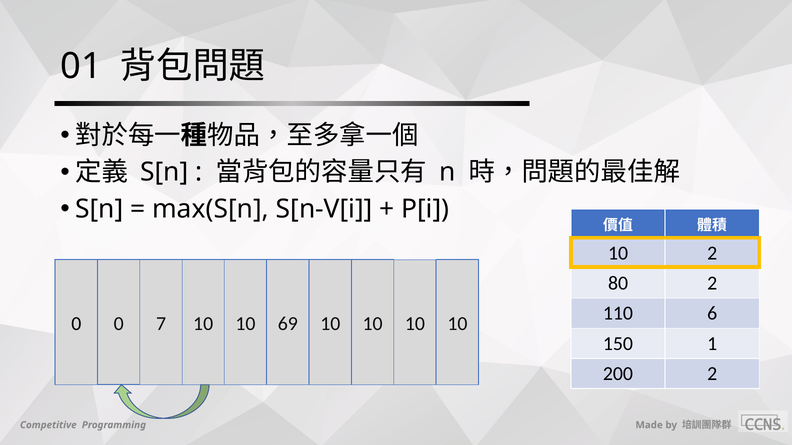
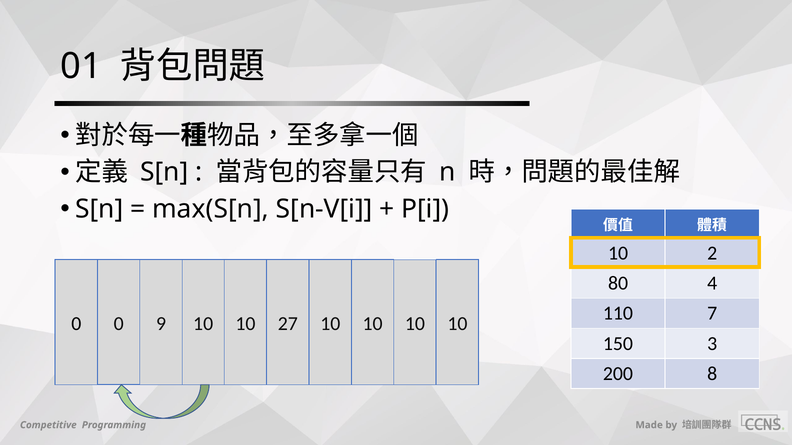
80 2: 2 -> 4 (712, 284)
6: 6 -> 7 (712, 314)
7: 7 -> 9 (161, 324)
69: 69 -> 27 (288, 324)
1: 1 -> 3 (712, 344)
200 2: 2 -> 8 (712, 374)
